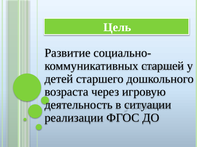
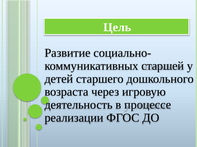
ситуации: ситуации -> процессе (148, 105)
